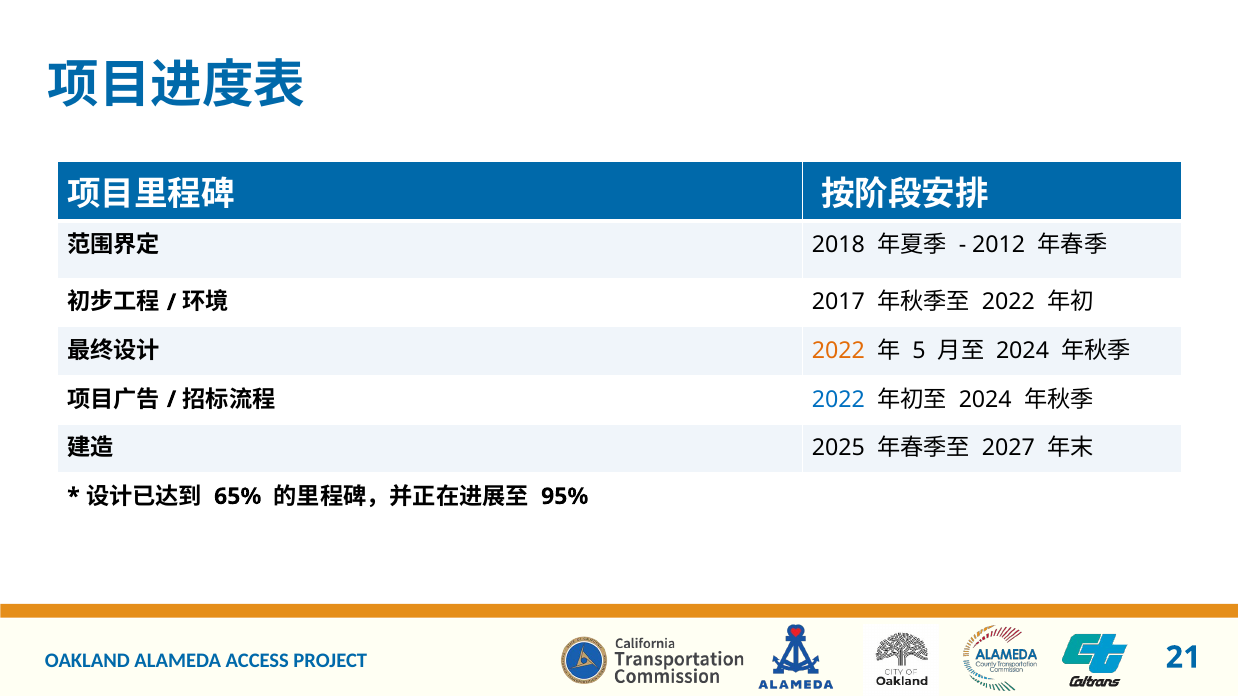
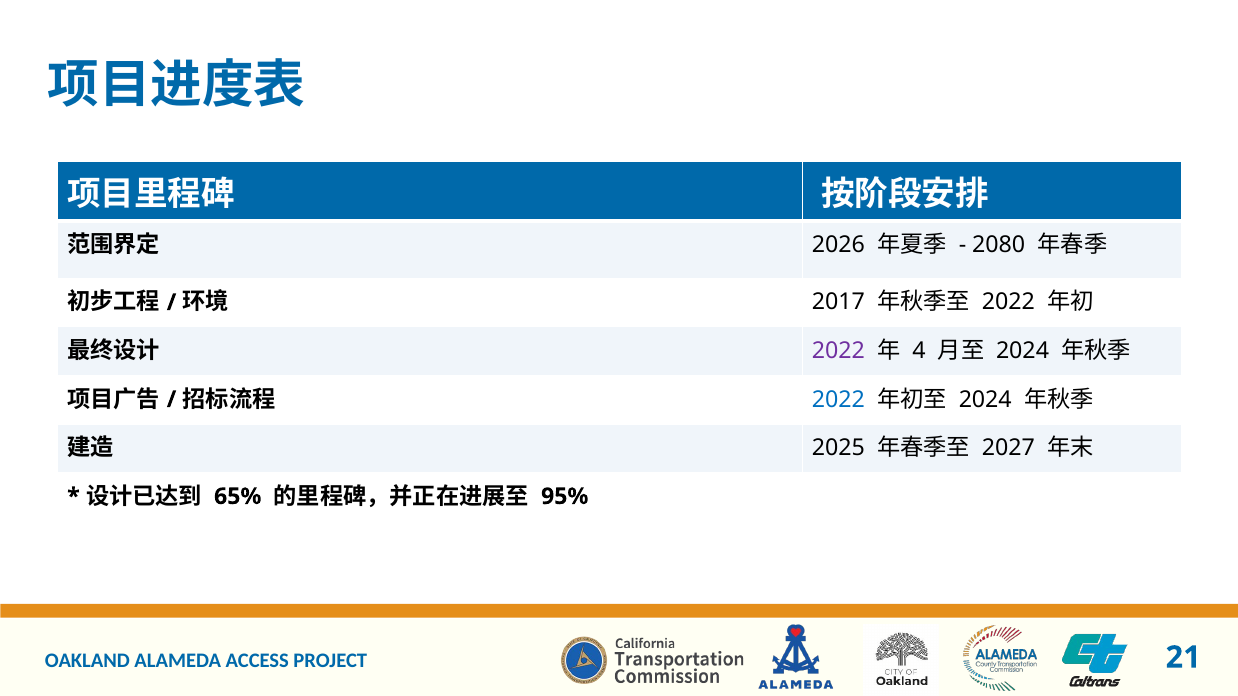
2018: 2018 -> 2026 (838, 245)
2012: 2012 -> 2080 (999, 245)
2022 colour: orange -> purple (838, 351)
5: 5 -> 4 (919, 351)
